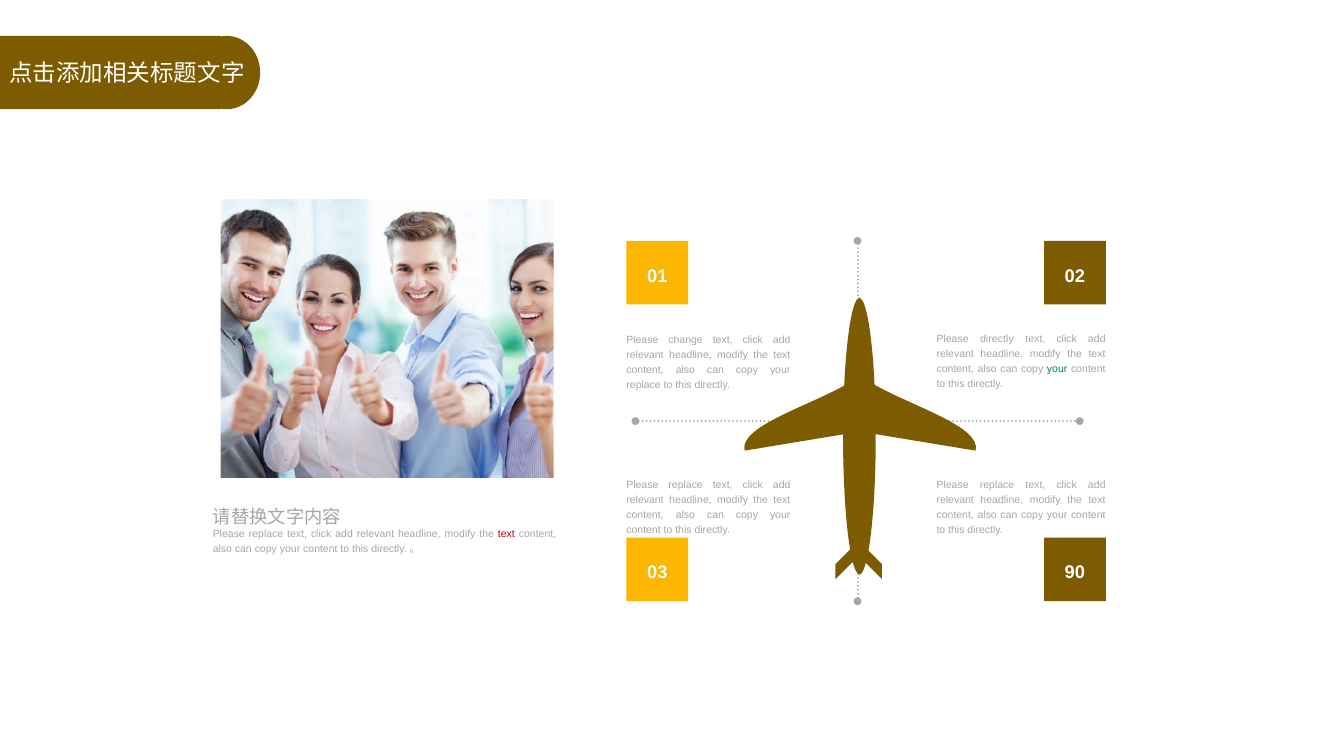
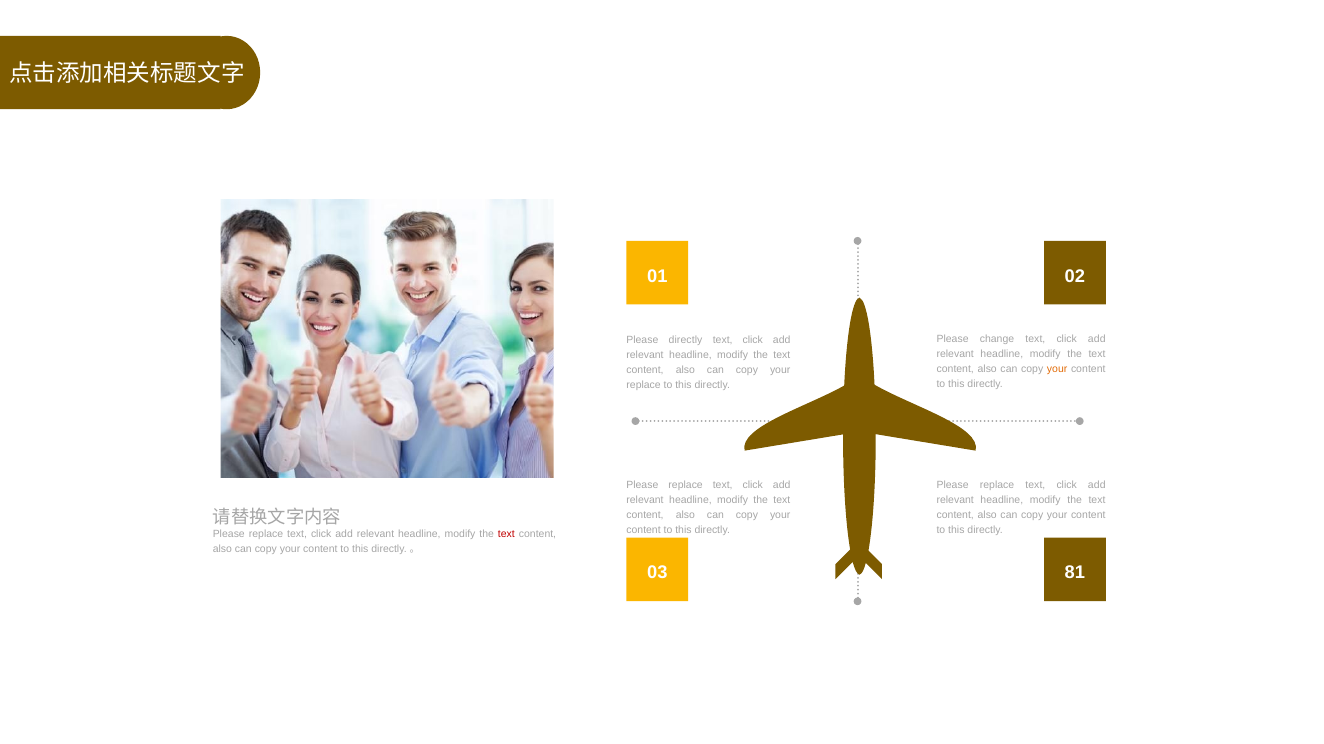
Please directly: directly -> change (997, 340)
Please change: change -> directly (686, 341)
your colour: green -> orange (1057, 370)
90: 90 -> 81 (1075, 573)
